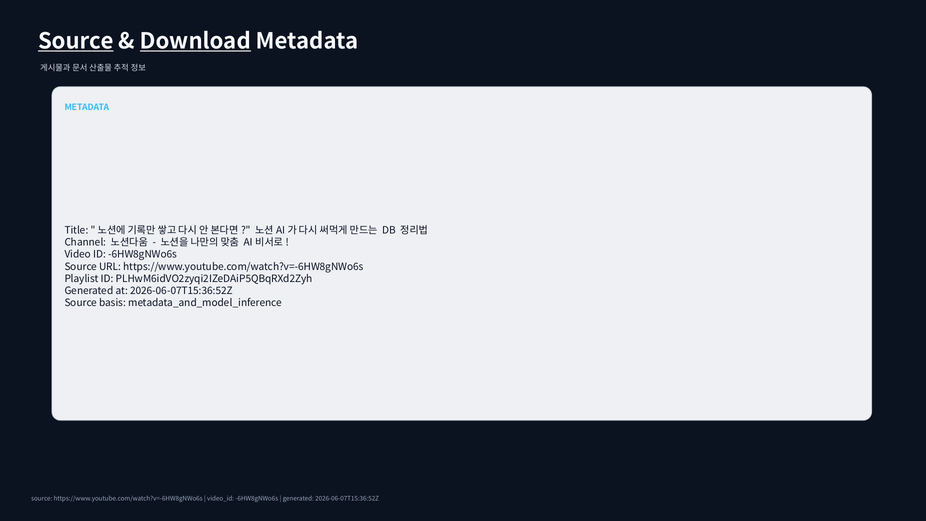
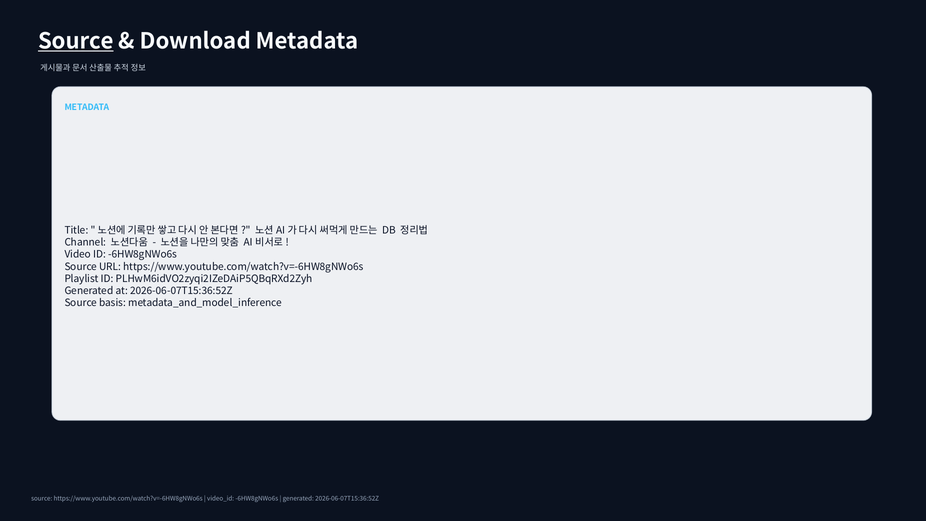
Download underline: present -> none (195, 41)
